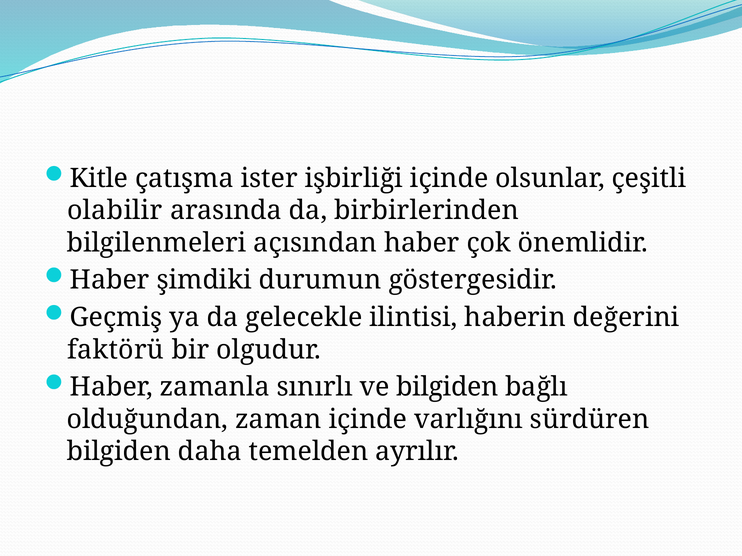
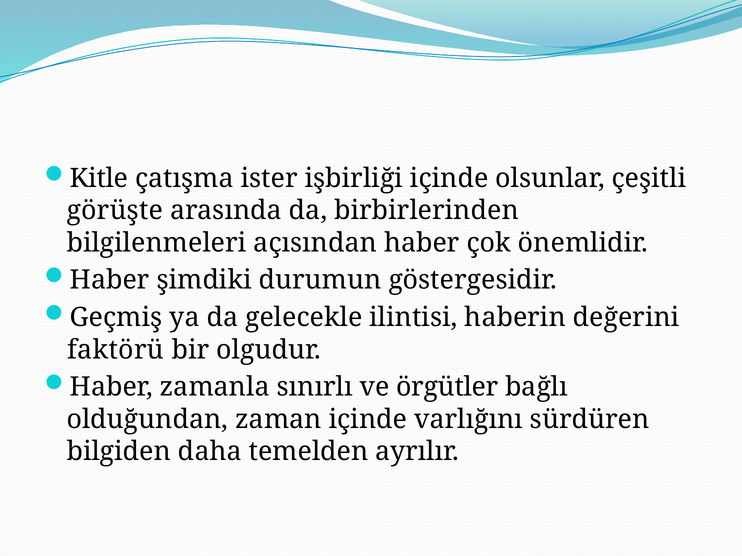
olabilir: olabilir -> görüşte (115, 211)
ve bilgiden: bilgiden -> örgütler (447, 387)
